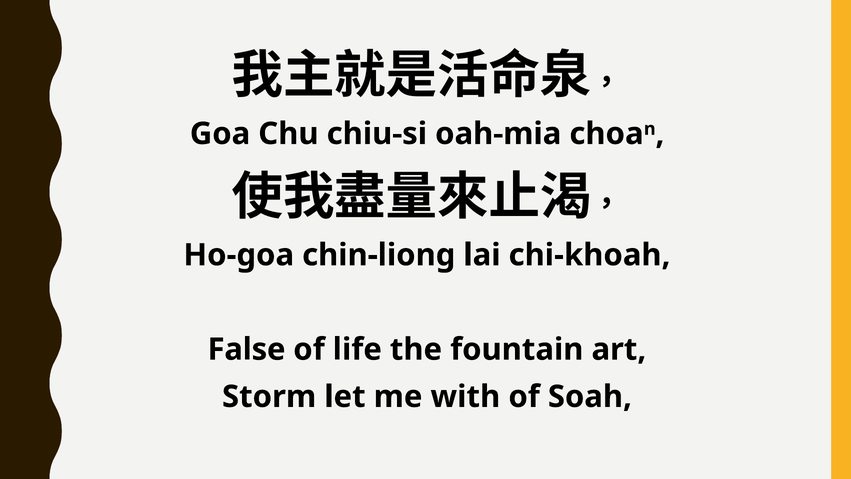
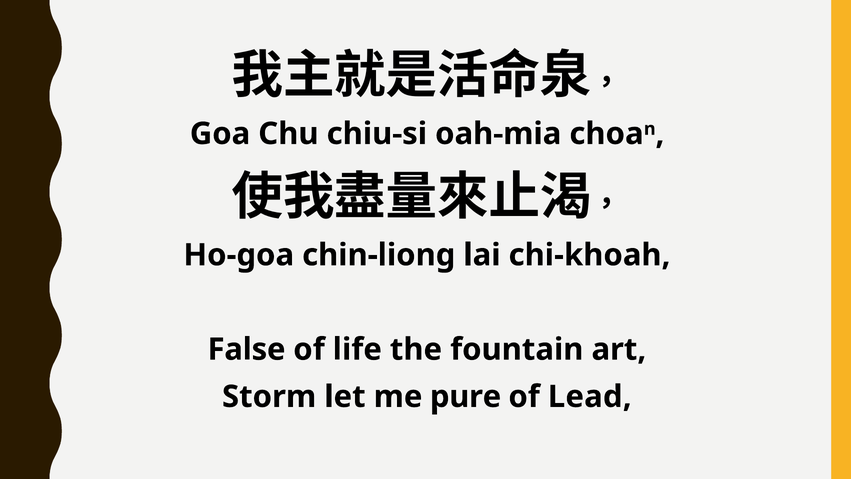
with: with -> pure (466, 396)
Soah: Soah -> Lead (590, 396)
